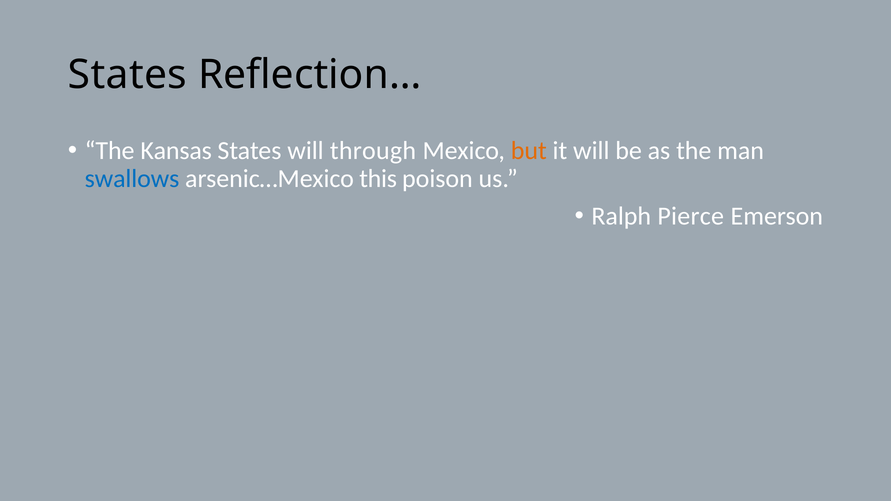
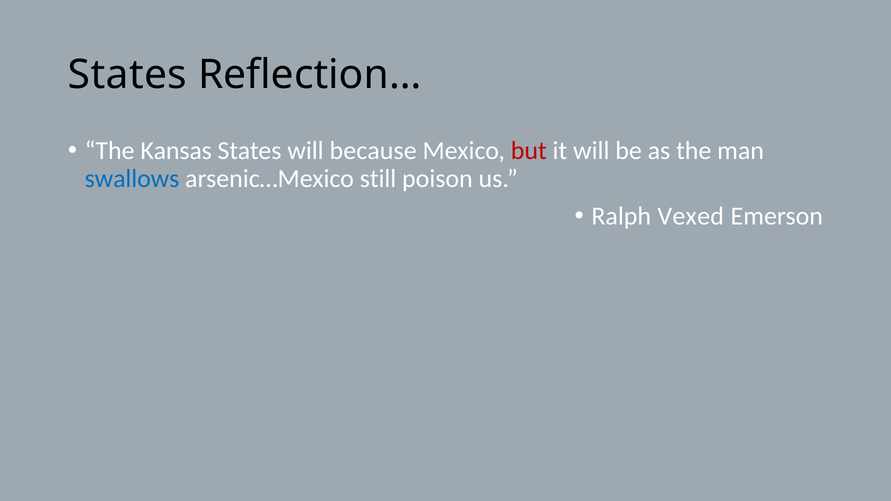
through: through -> because (373, 151)
but colour: orange -> red (529, 151)
this: this -> still (378, 179)
Pierce: Pierce -> Vexed (691, 216)
